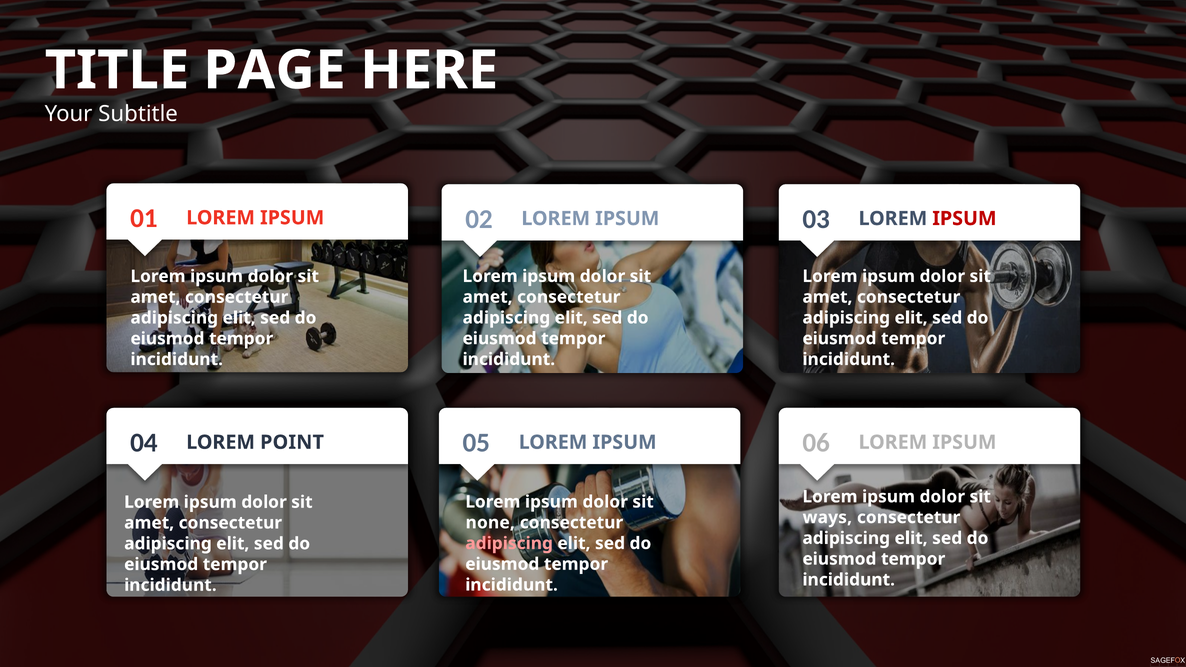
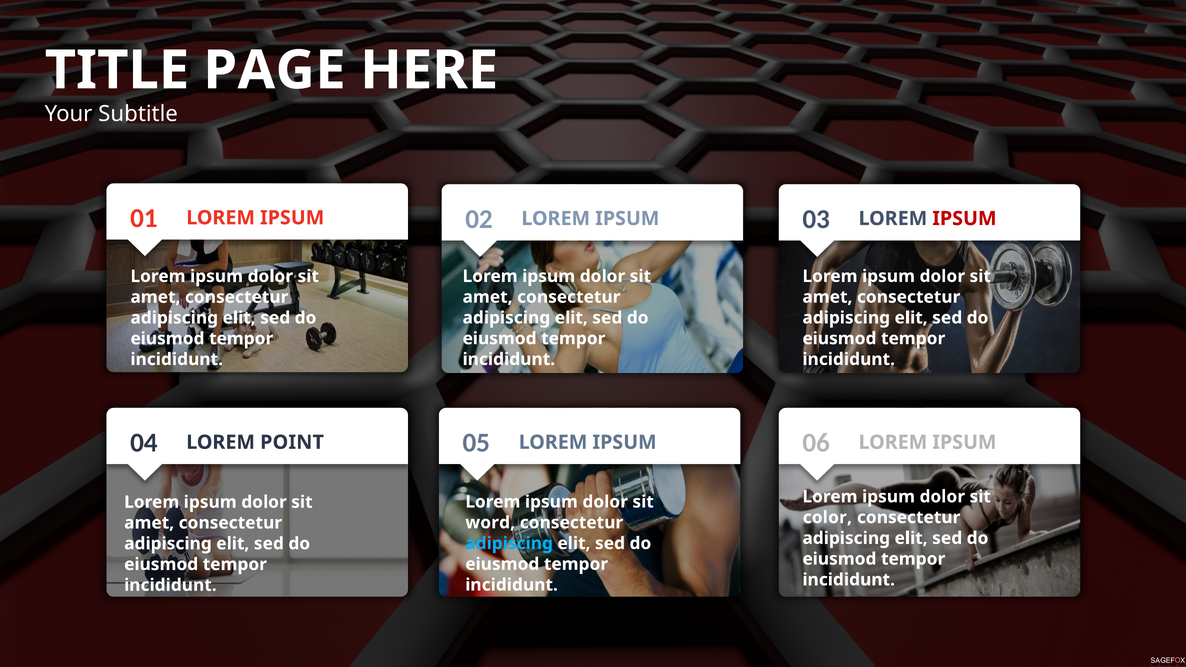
ways: ways -> color (827, 518)
none: none -> word (490, 523)
adipiscing colour: pink -> light blue (509, 543)
